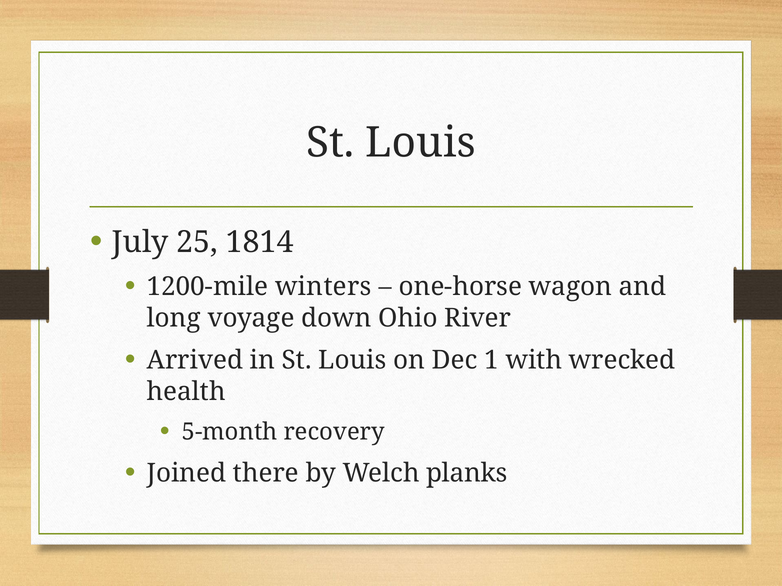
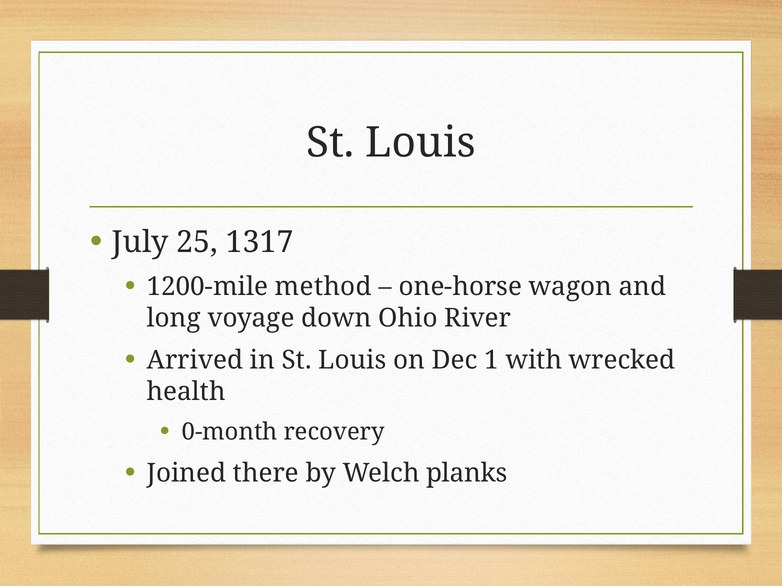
1814: 1814 -> 1317 (260, 242)
winters: winters -> method (323, 287)
5-month: 5-month -> 0-month (230, 432)
